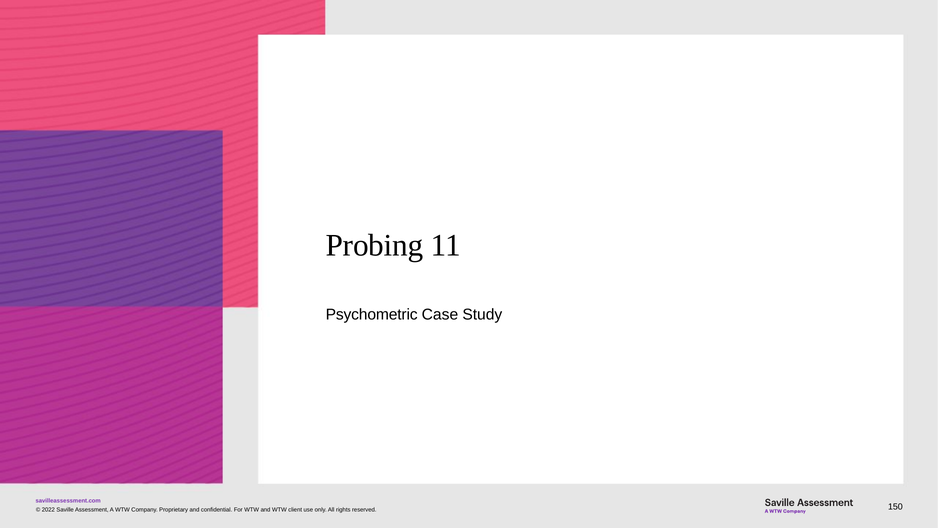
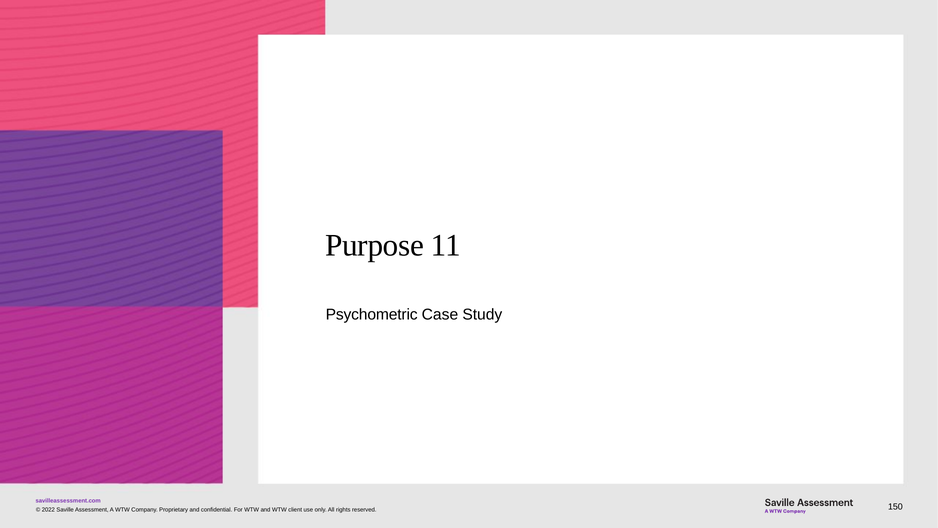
Probing: Probing -> Purpose (375, 245)
